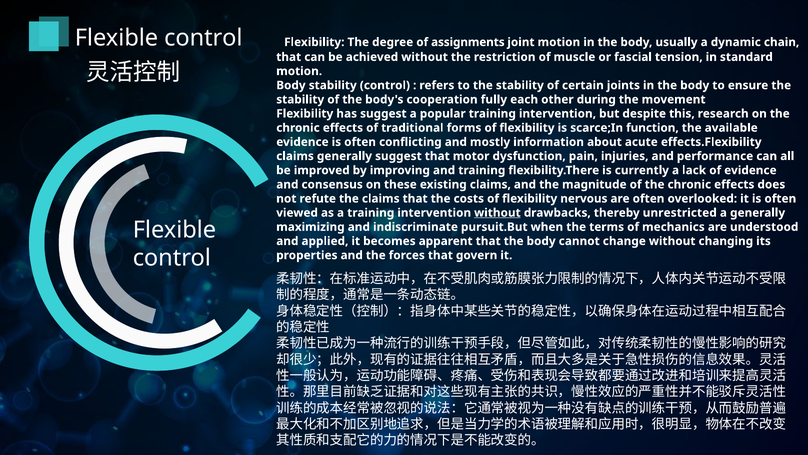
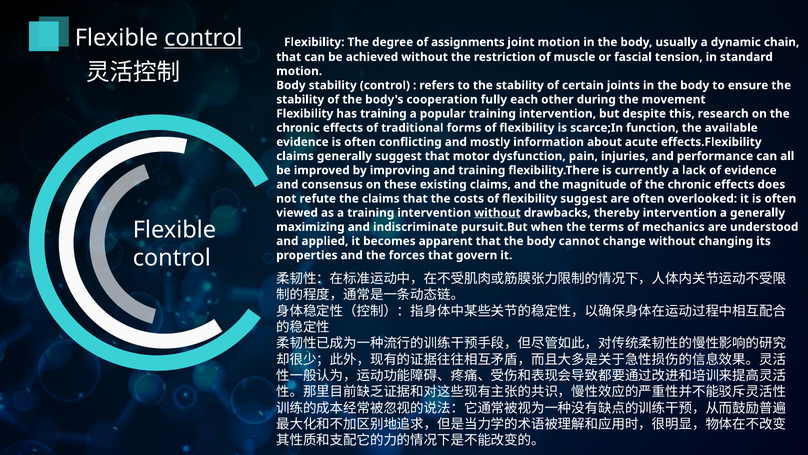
control underline: none -> present (203, 38)
has suggest: suggest -> training (383, 114)
flexibility nervous: nervous -> suggest (584, 198)
thereby unrestricted: unrestricted -> intervention (680, 213)
